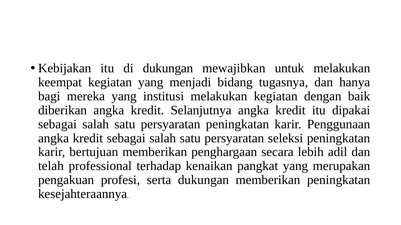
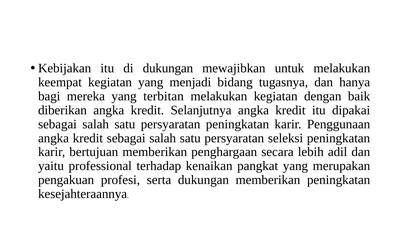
institusi: institusi -> terbitan (164, 96)
telah: telah -> yaitu (51, 166)
